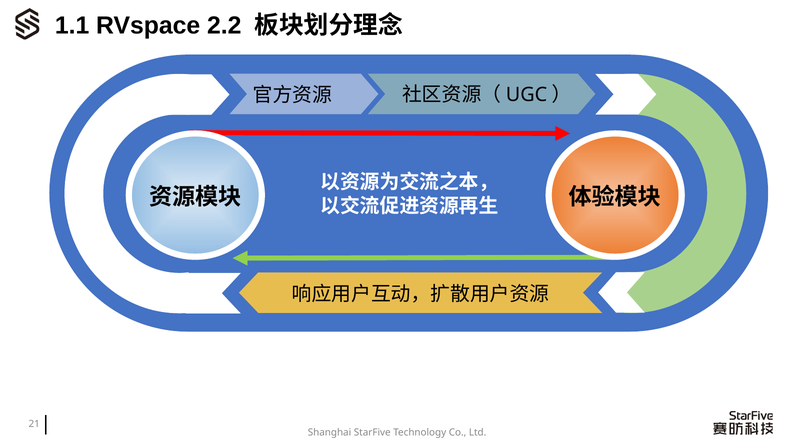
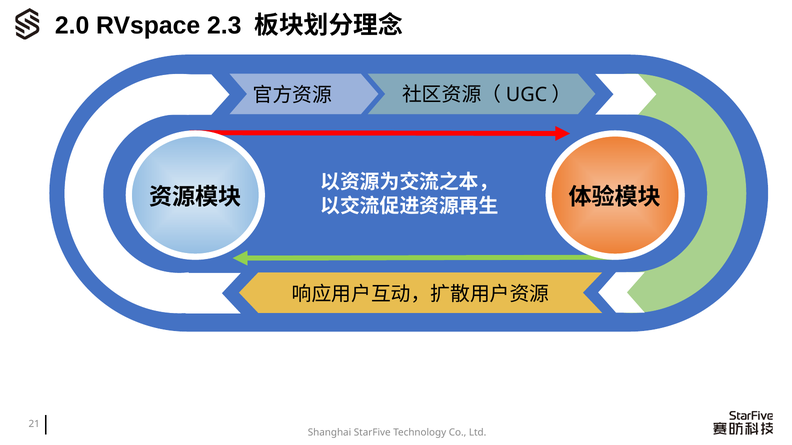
1.1: 1.1 -> 2.0 (72, 25)
2.2: 2.2 -> 2.3 (224, 25)
